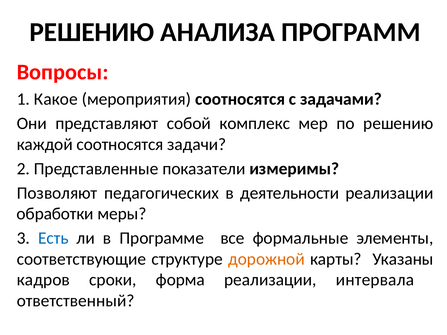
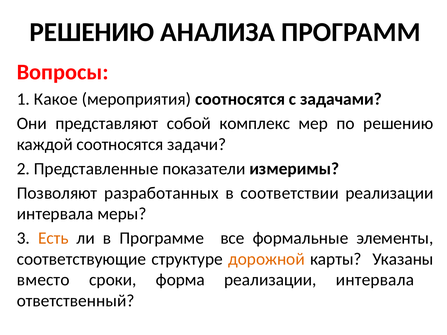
педагогических: педагогических -> разработанных (161, 193)
деятельности: деятельности -> соответствии (290, 193)
обработки: обработки -> интервала (55, 214)
Есть colour: blue -> orange (53, 238)
кадров: кадров -> вместо (43, 280)
